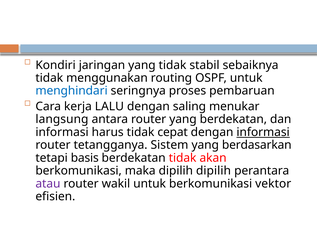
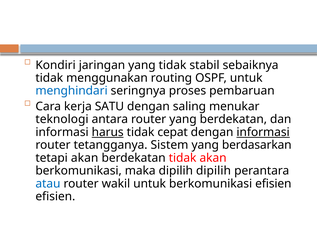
LALU: LALU -> SATU (109, 106)
langsung: langsung -> teknologi (62, 119)
harus underline: none -> present (108, 132)
tetapi basis: basis -> akan (85, 158)
atau colour: purple -> blue (48, 183)
berkomunikasi vektor: vektor -> efisien (273, 183)
